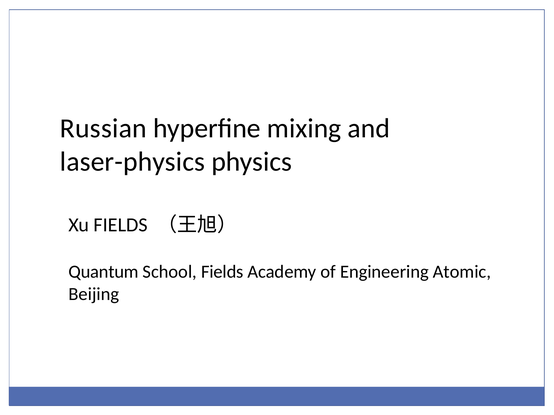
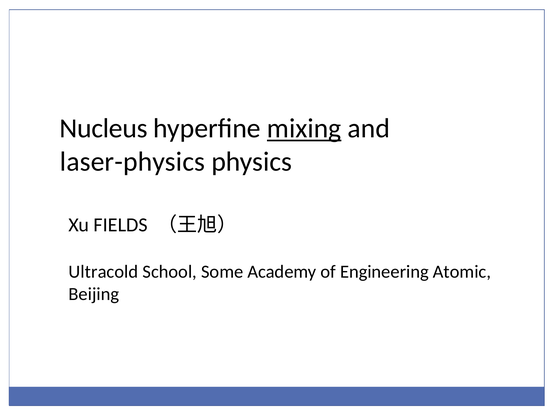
Russian: Russian -> Nucleus (104, 129)
mixing underline: none -> present (304, 129)
Quantum: Quantum -> Ultracold (103, 272)
School Fields: Fields -> Some (222, 272)
